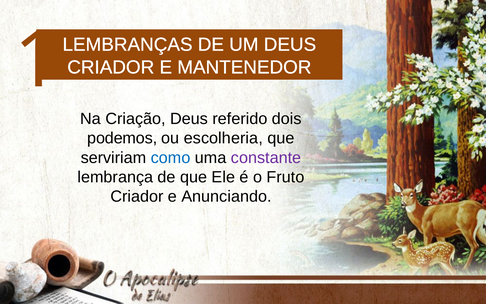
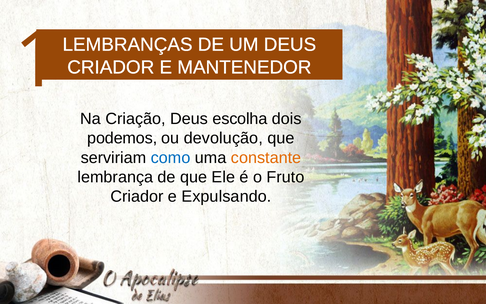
referido: referido -> escolha (240, 119)
escolheria: escolheria -> devolução (223, 138)
constante colour: purple -> orange (266, 158)
Anunciando: Anunciando -> Expulsando (226, 196)
